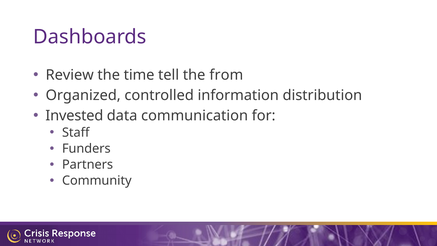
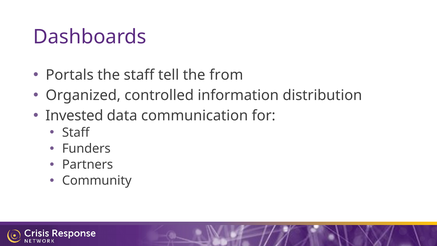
Review: Review -> Portals (70, 75)
the time: time -> staff (139, 75)
